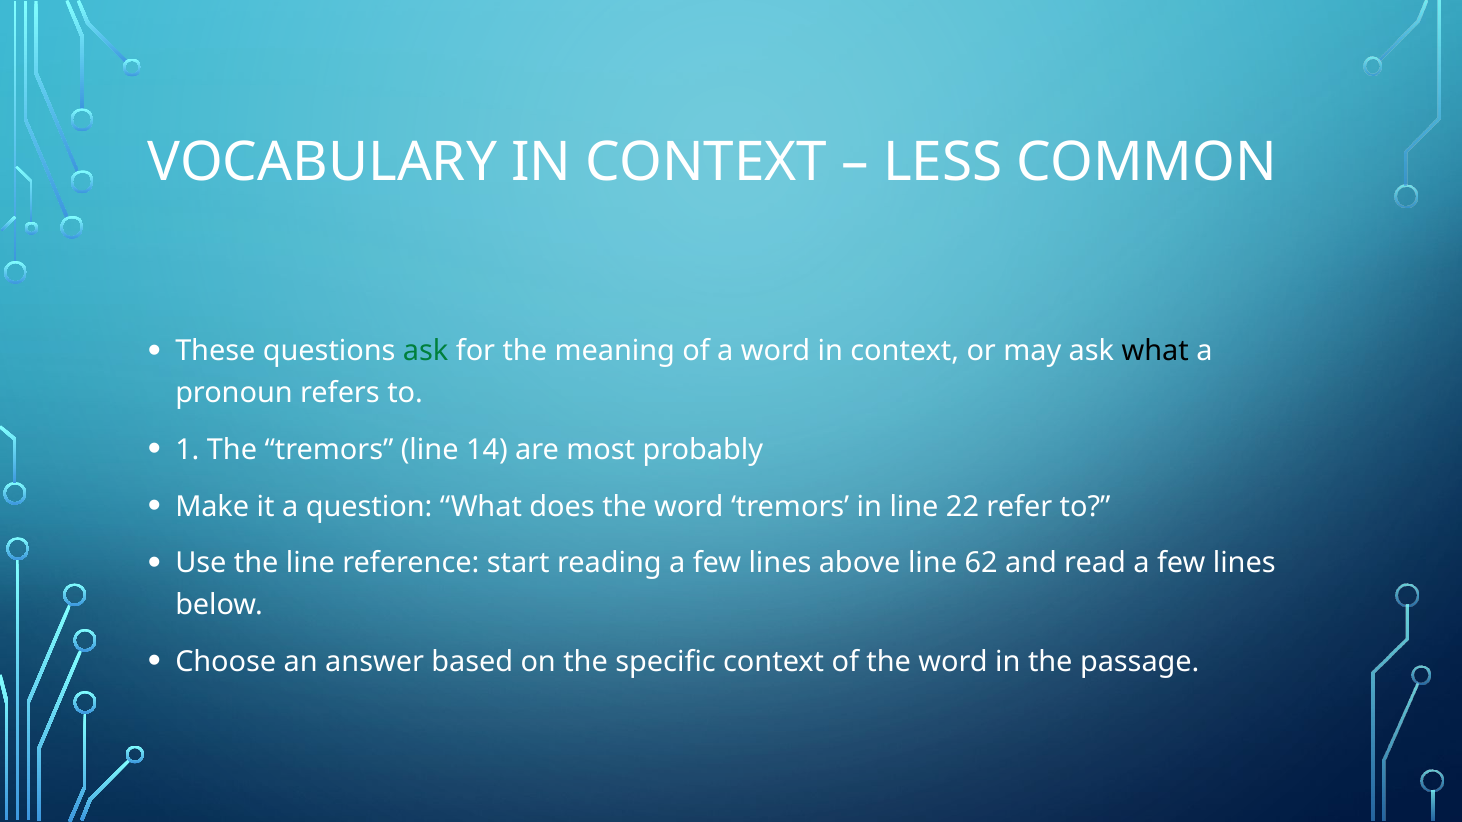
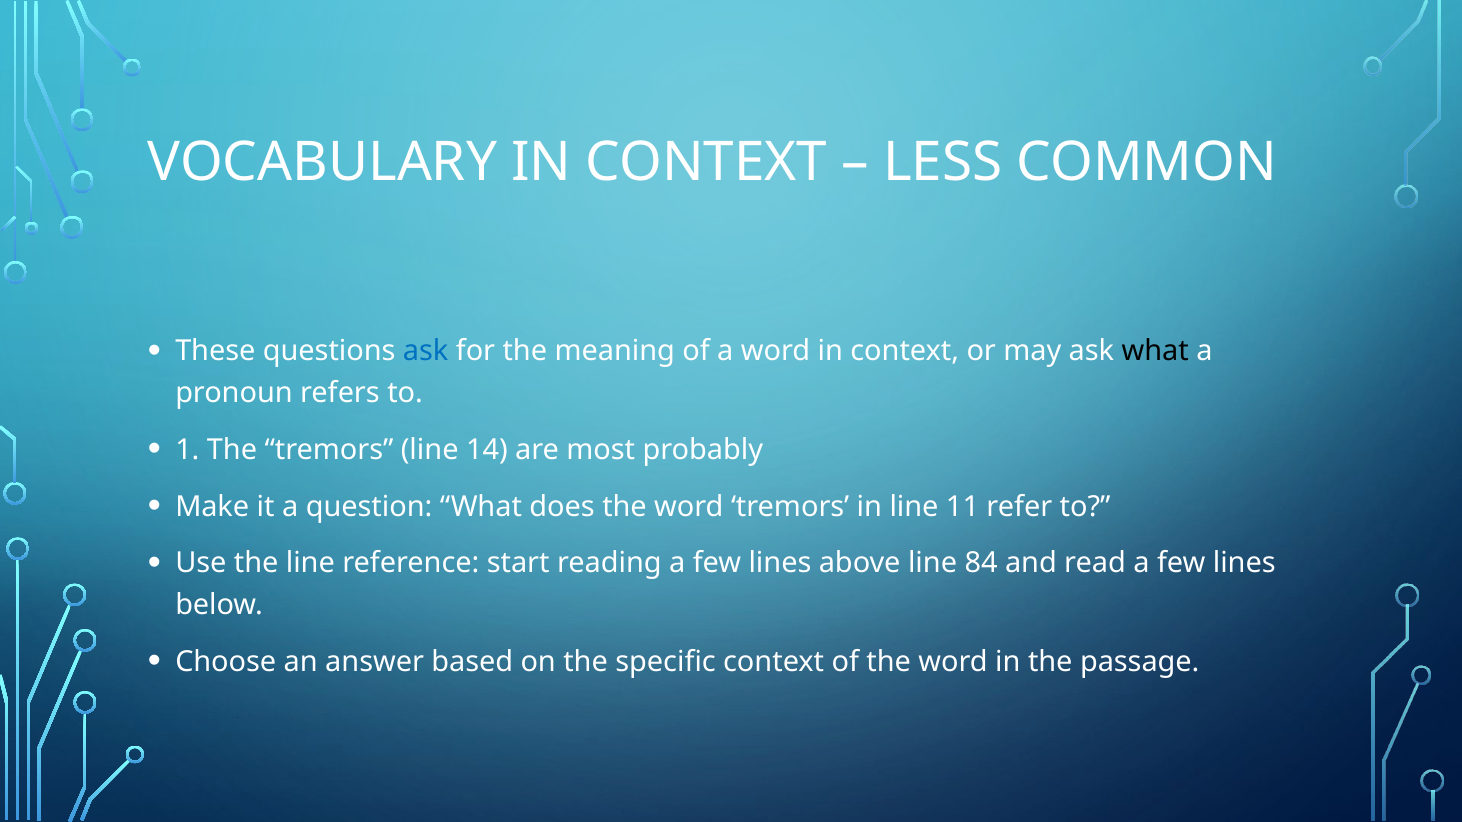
ask colour: green -> blue (426, 351)
22: 22 -> 11 (962, 507)
62: 62 -> 84 (981, 564)
